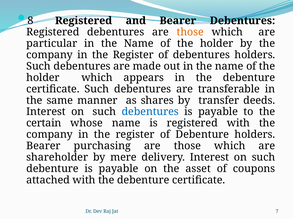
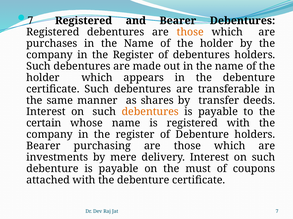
8: 8 -> 7 (30, 21)
particular: particular -> purchases (52, 44)
debentures colour: blue -> orange (150, 112)
shareholder: shareholder -> investments (57, 158)
asset: asset -> must (198, 169)
